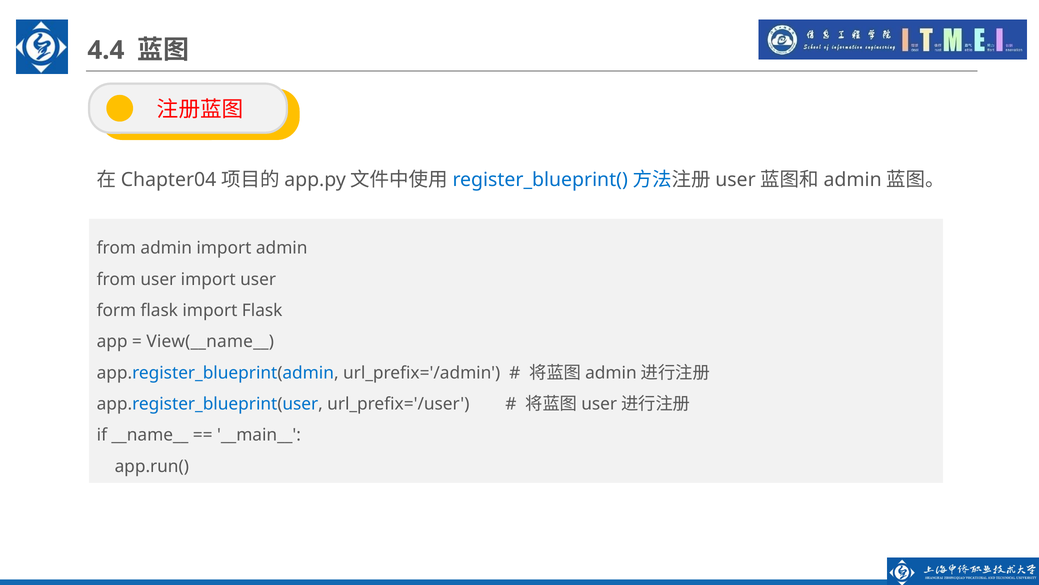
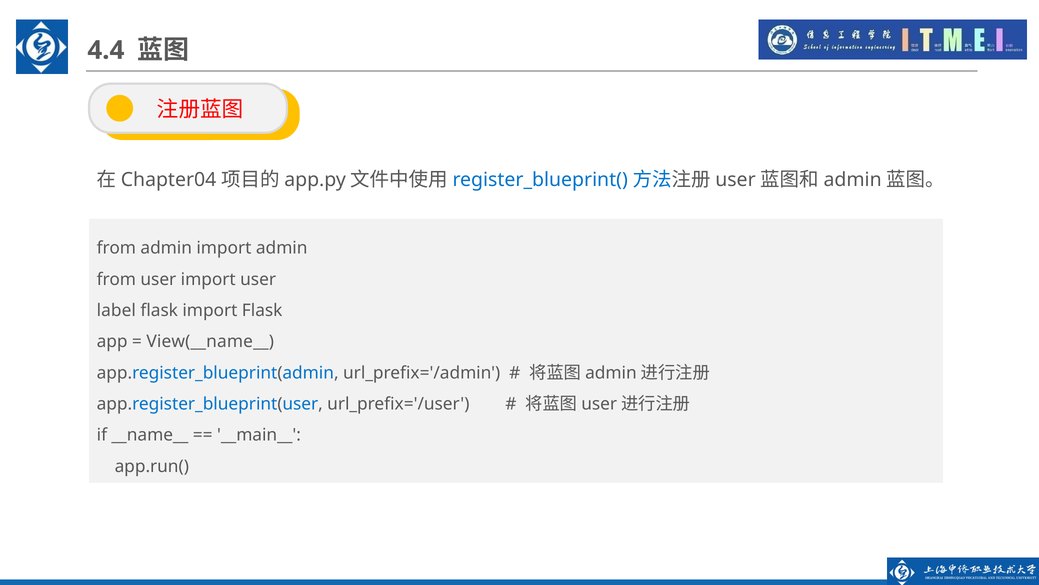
form: form -> label (116, 310)
